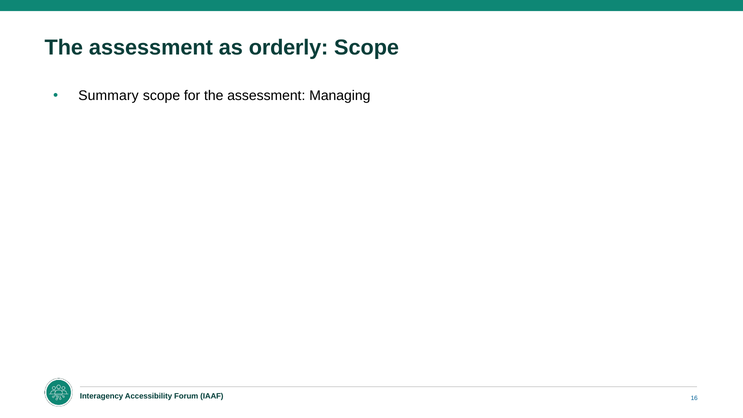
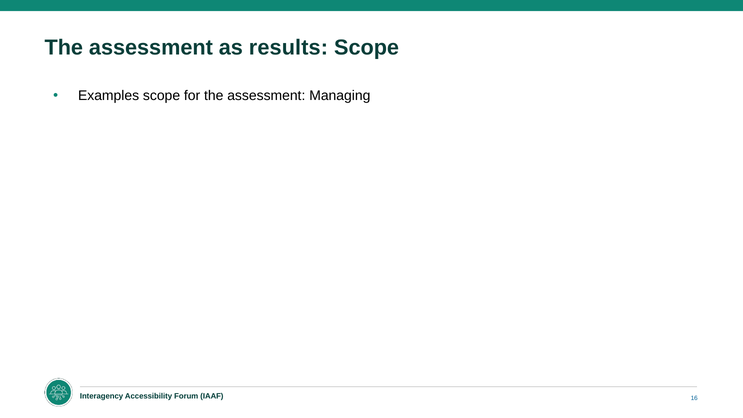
orderly: orderly -> results (288, 48)
Summary: Summary -> Examples (109, 96)
